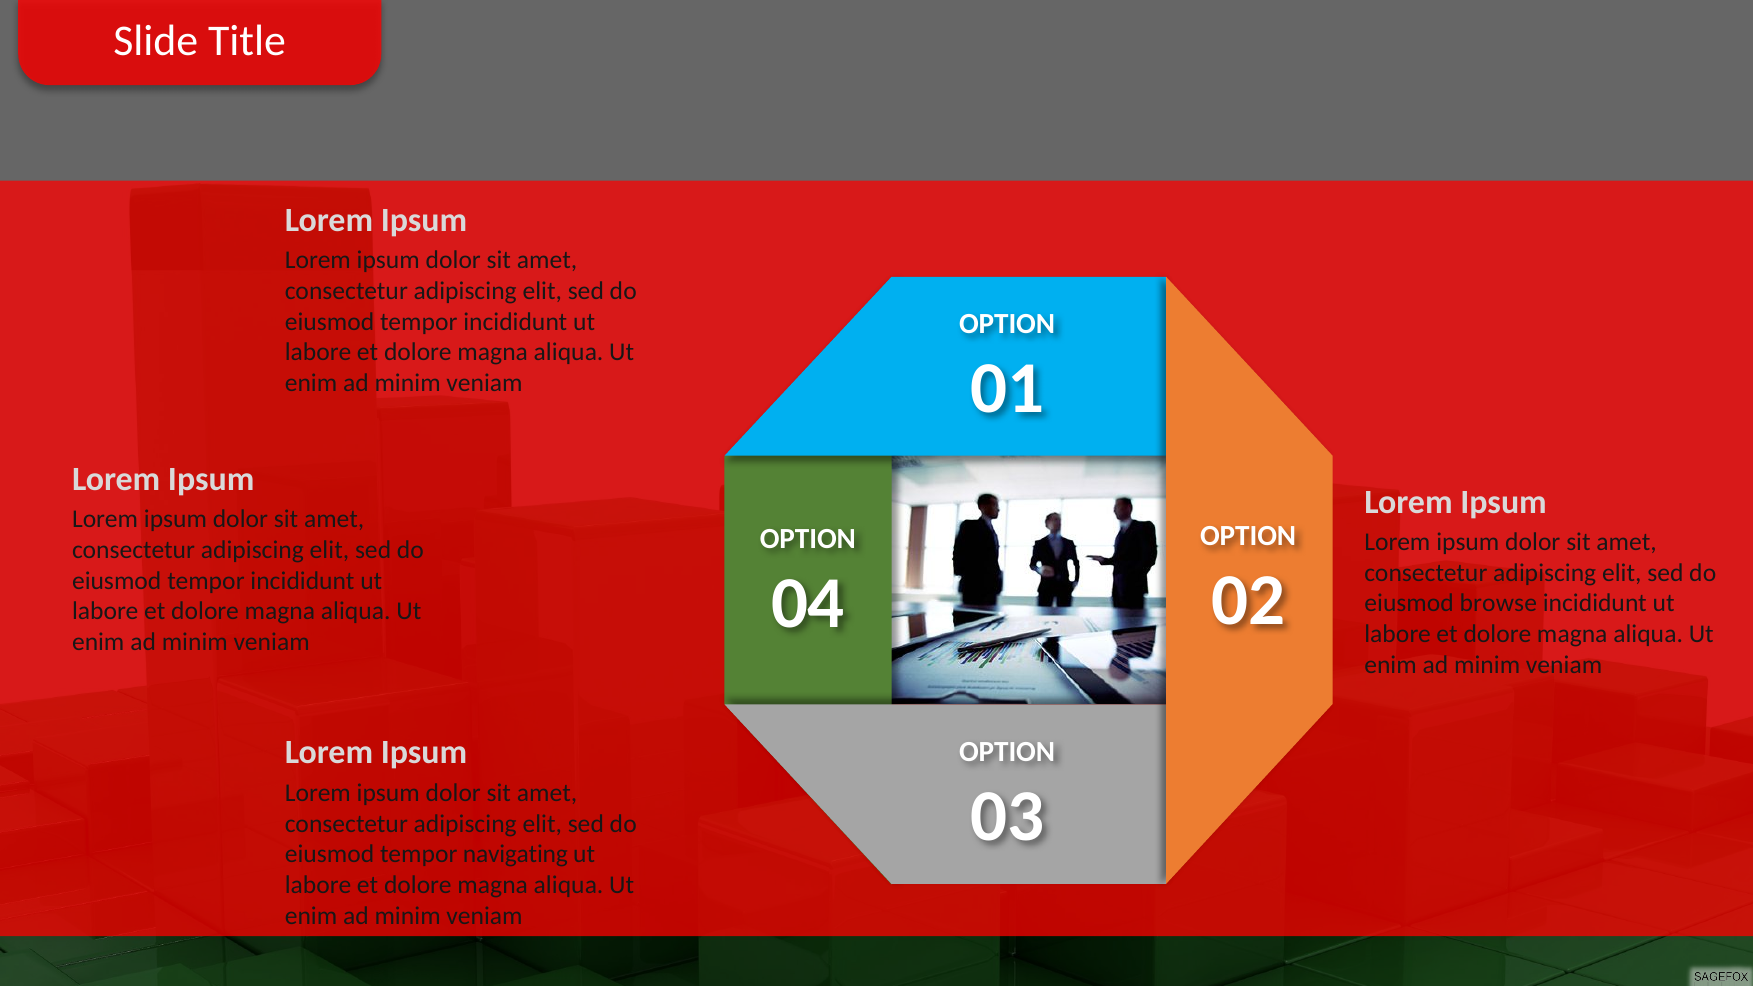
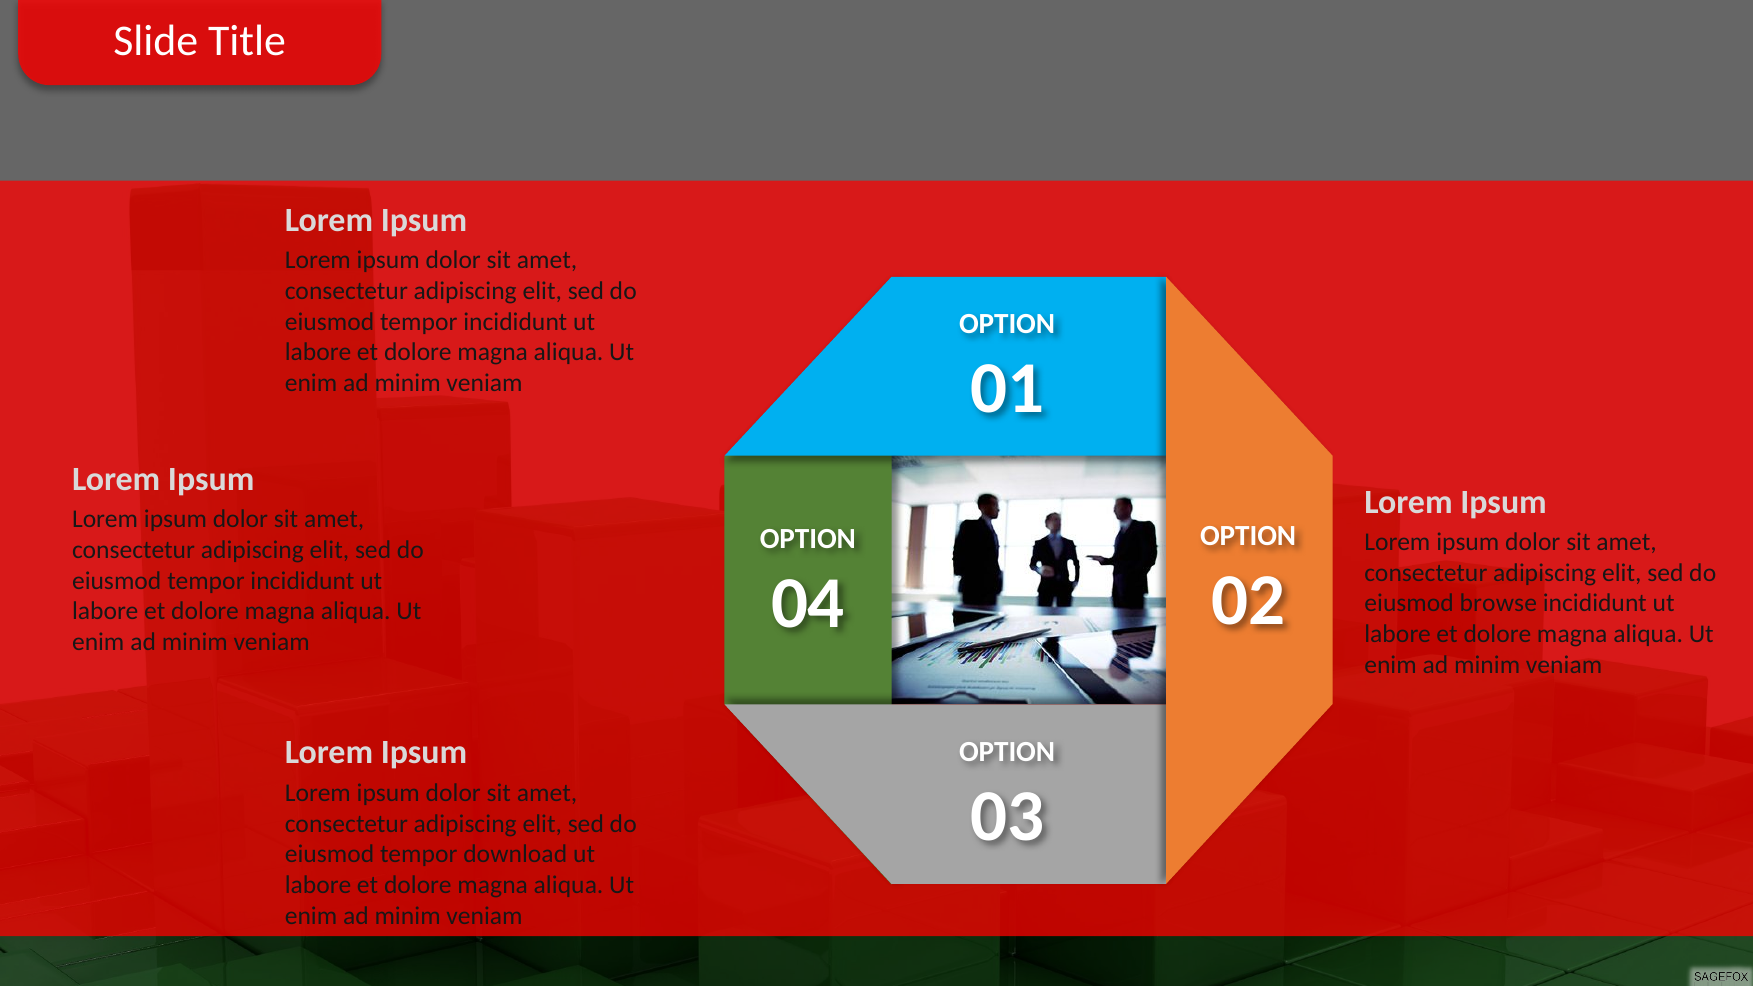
navigating: navigating -> download (515, 854)
